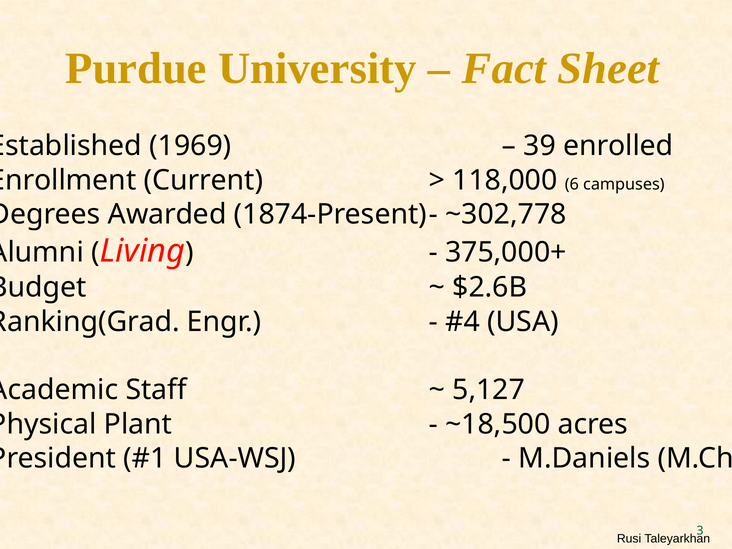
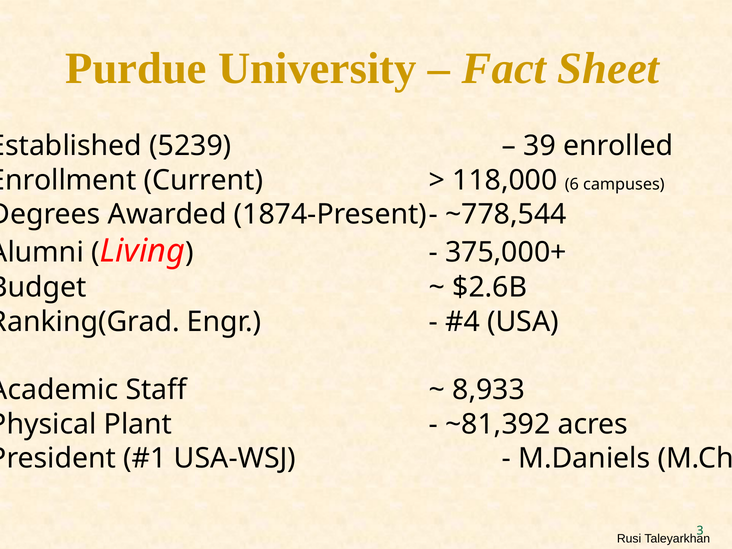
1969: 1969 -> 5239 (190, 146)
~302,778: ~302,778 -> ~778,544 (506, 214)
5,127: 5,127 -> 8,933 (489, 390)
~18,500: ~18,500 -> ~81,392 (498, 424)
